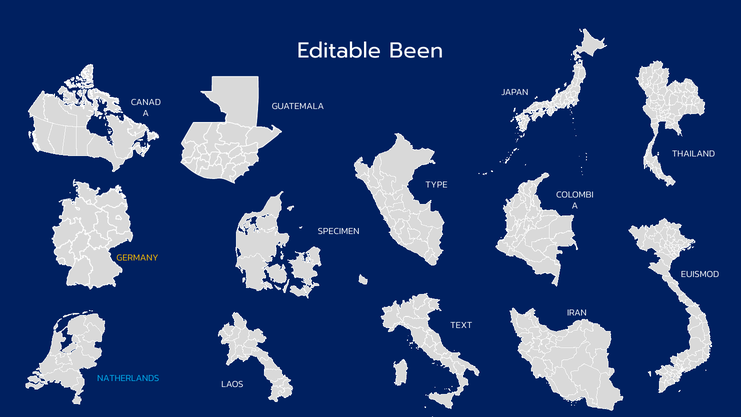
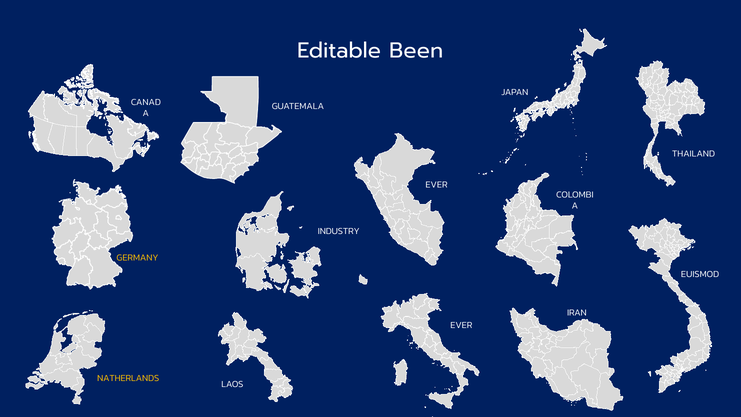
TYPE: TYPE -> EVER (437, 184)
SPECIMEN: SPECIMEN -> INDUSTRY (339, 231)
TEXT: TEXT -> EVER (461, 325)
NATHERLANDS colour: light blue -> yellow (128, 378)
